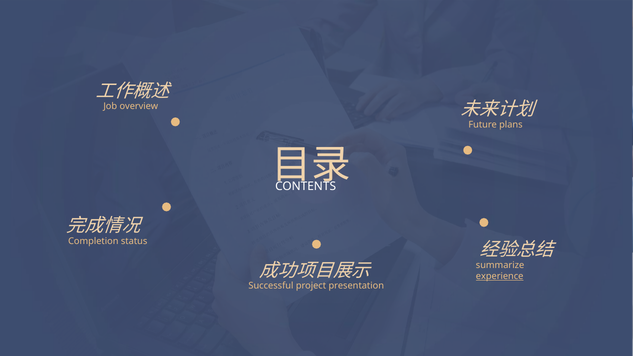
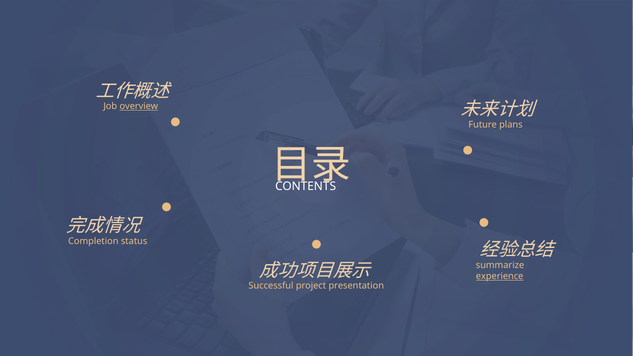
overview underline: none -> present (139, 106)
